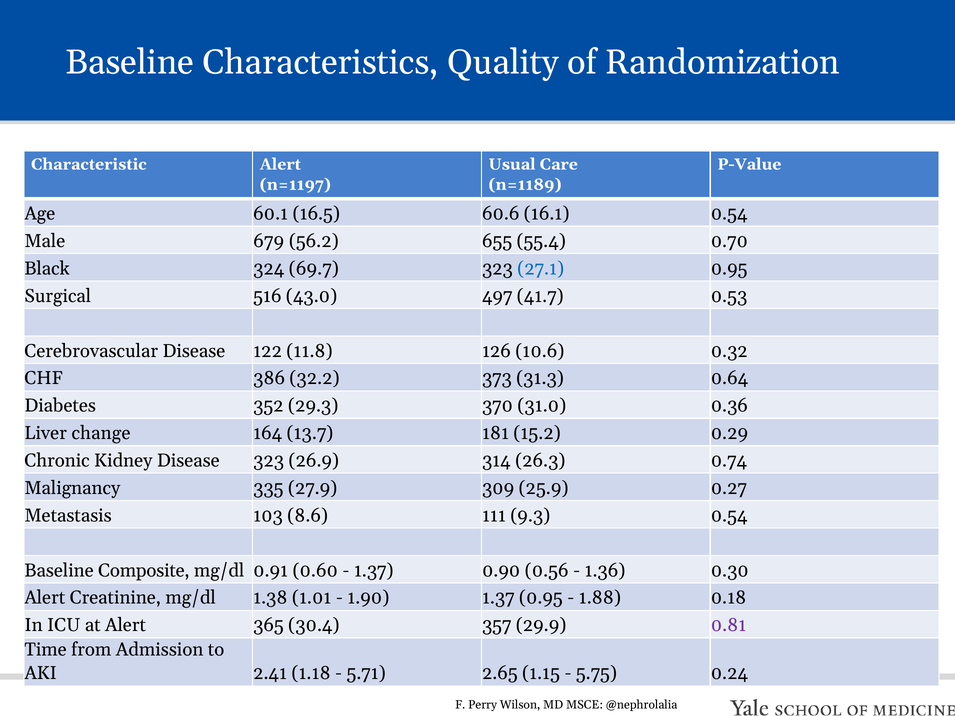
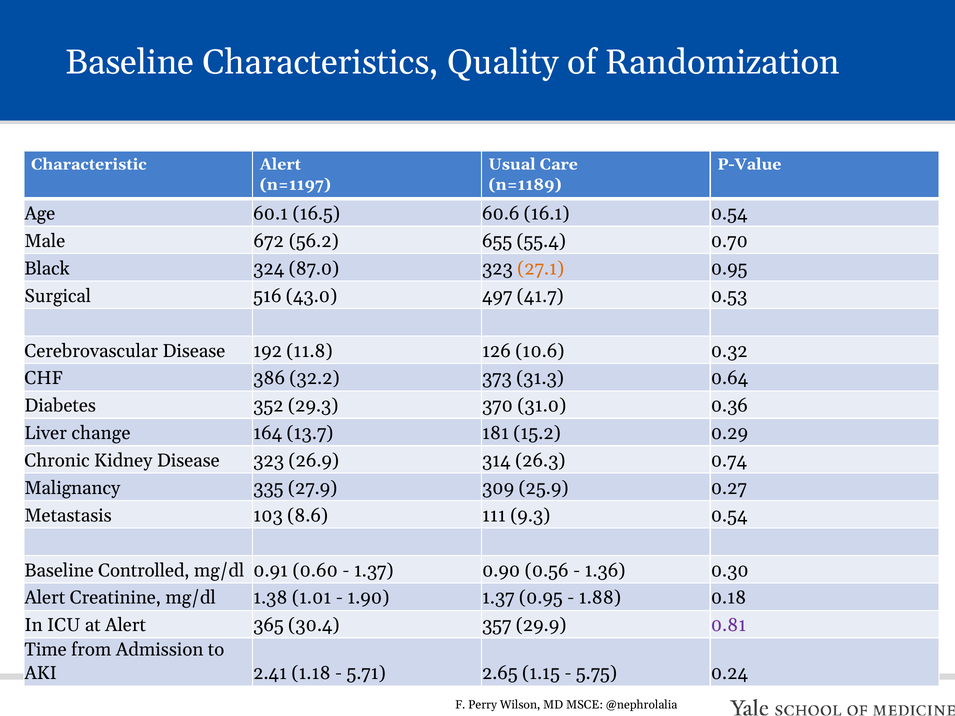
679: 679 -> 672 (269, 241)
69.7: 69.7 -> 87.0 (314, 269)
27.1 colour: blue -> orange (541, 269)
122: 122 -> 192 (268, 351)
Composite: Composite -> Controlled (144, 571)
